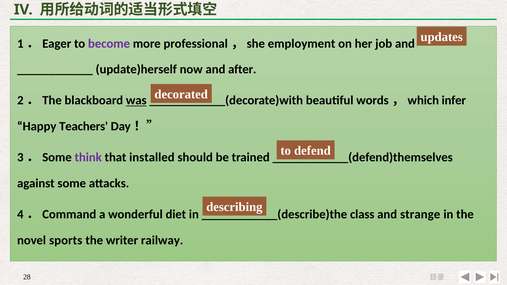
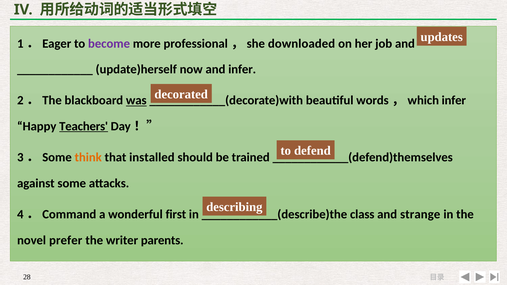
employment: employment -> downloaded (302, 44)
and after: after -> infer (242, 69)
Teachers underline: none -> present (84, 126)
think colour: purple -> orange (88, 158)
diet: diet -> first (176, 215)
sports: sports -> prefer (66, 240)
railway: railway -> parents (162, 240)
